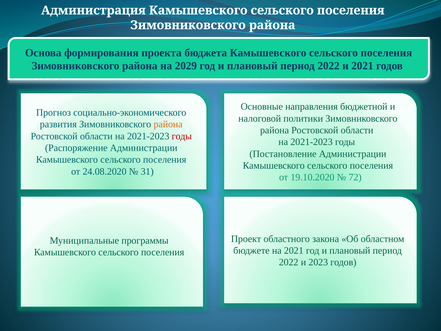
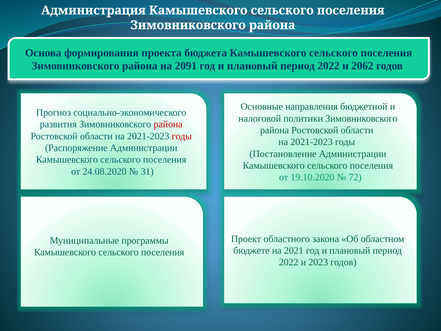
2029: 2029 -> 2091 (186, 66)
и 2021: 2021 -> 2062 (362, 66)
района colour: orange -> red (168, 124)
